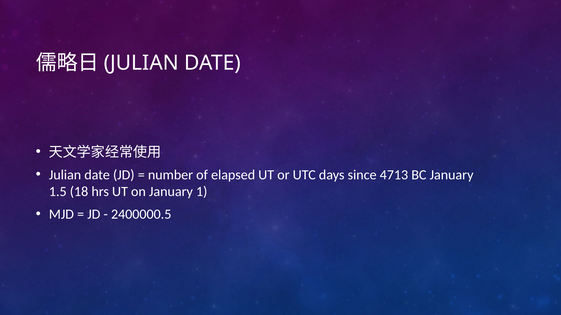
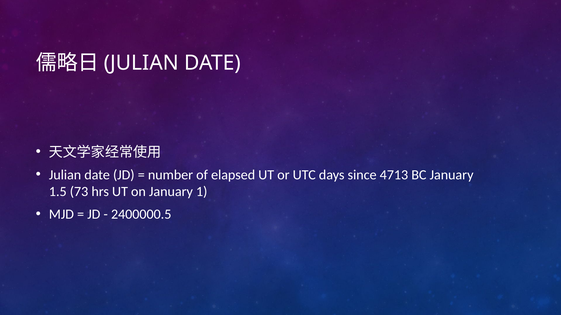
18: 18 -> 73 (79, 192)
